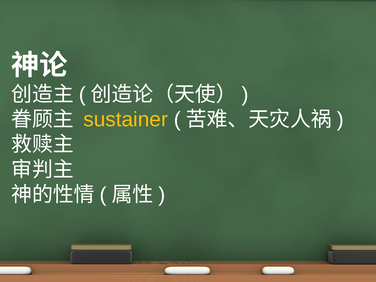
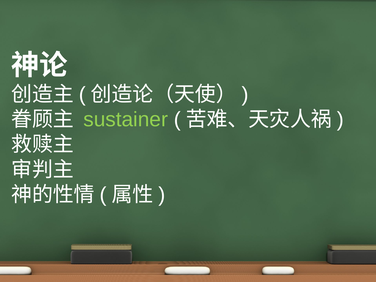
sustainer colour: yellow -> light green (126, 119)
